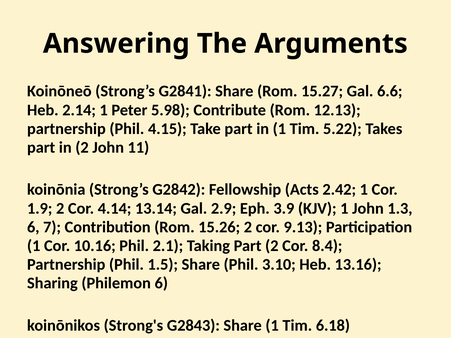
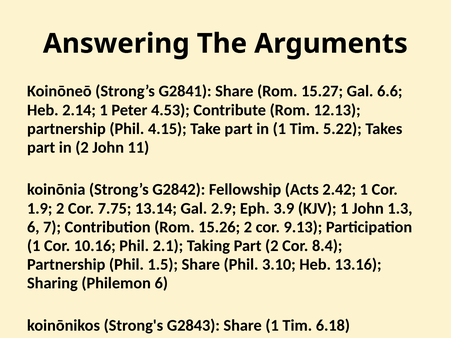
5.98: 5.98 -> 4.53 (170, 110)
4.14: 4.14 -> 7.75 (115, 208)
